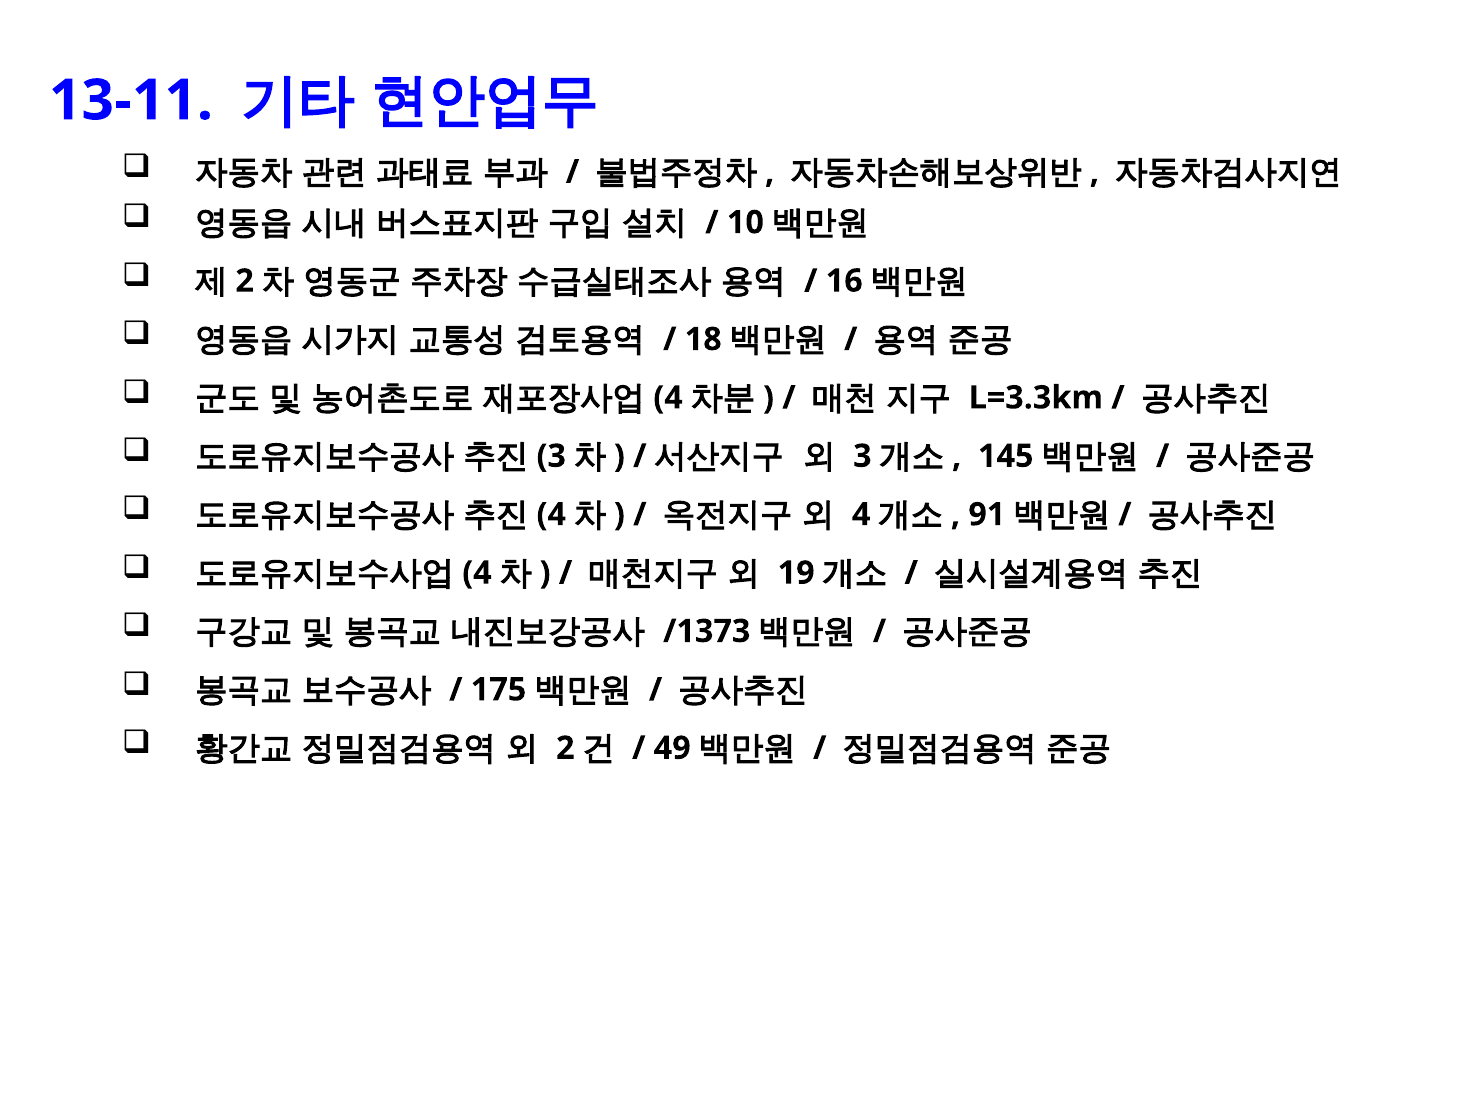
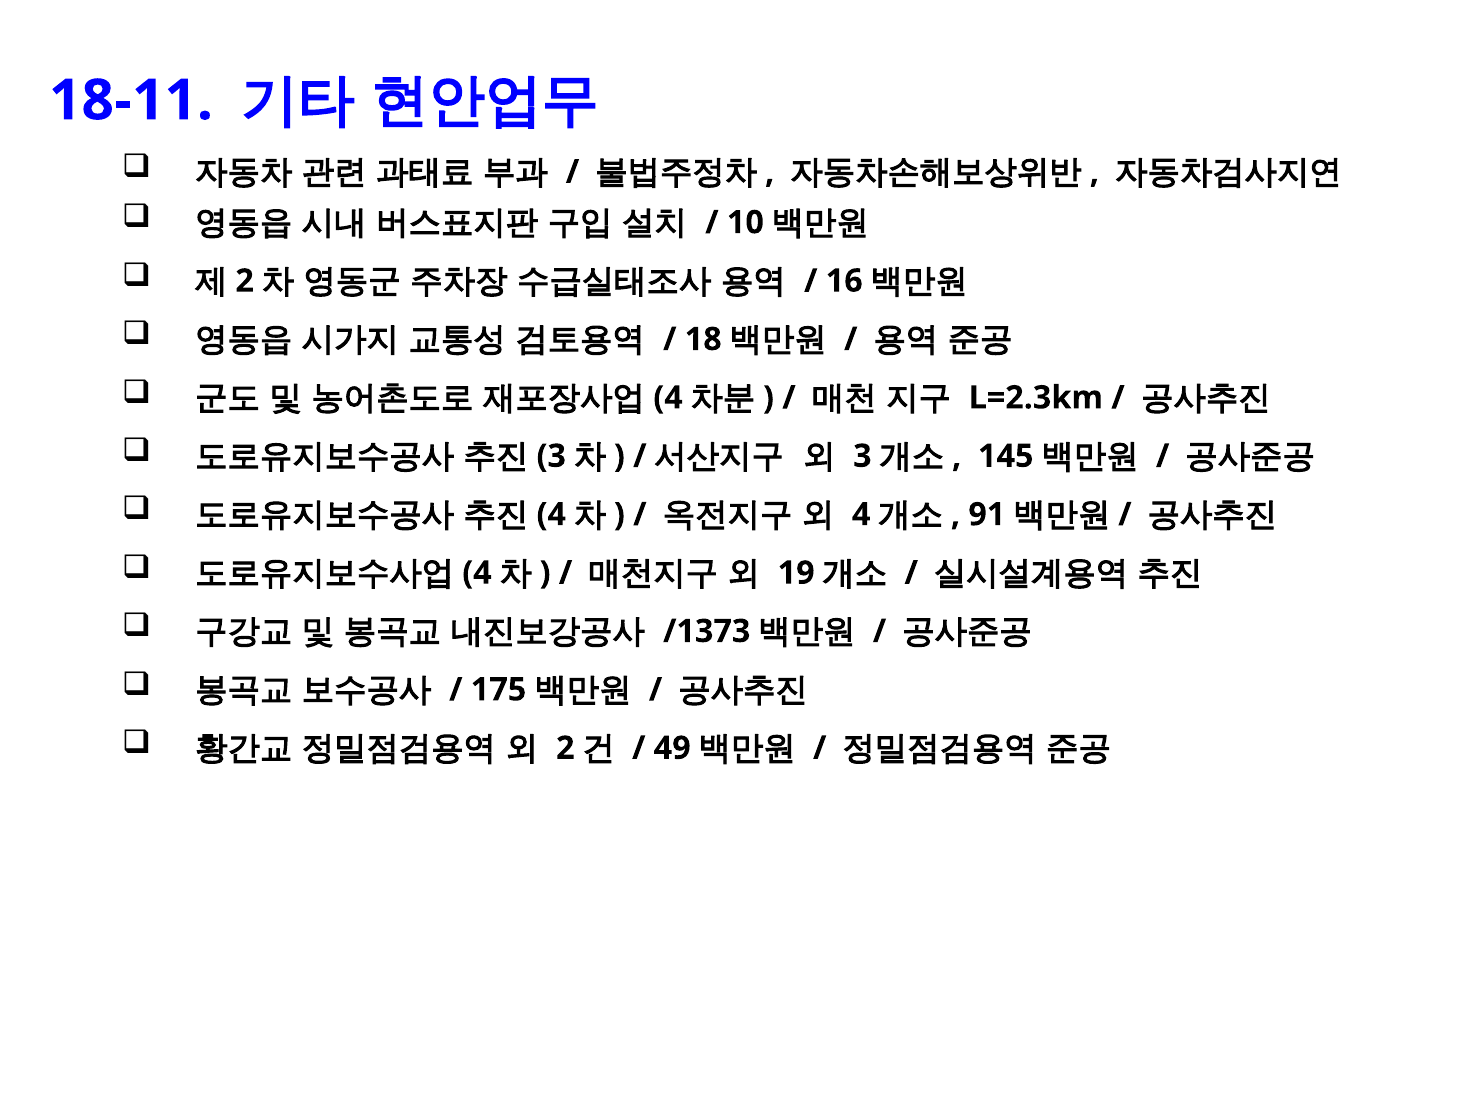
13-11: 13-11 -> 18-11 (131, 101)
L=3.3km: L=3.3km -> L=2.3km (1036, 398)
